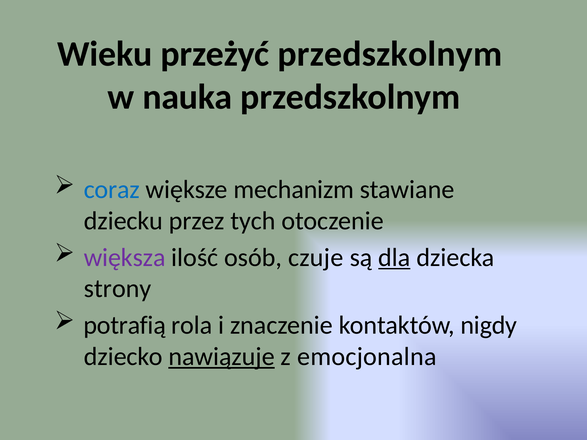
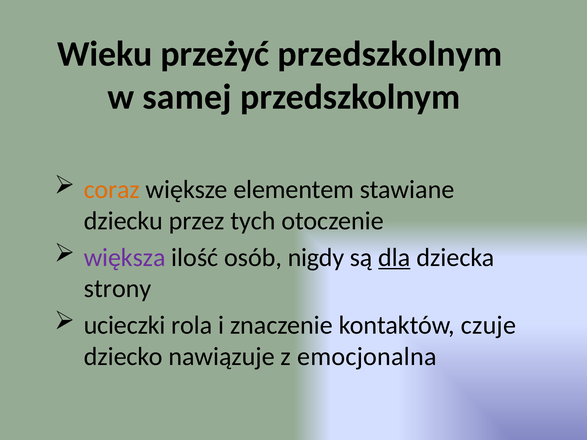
nauka: nauka -> samej (187, 97)
coraz colour: blue -> orange (112, 190)
mechanizm: mechanizm -> elementem (294, 190)
czuje: czuje -> nigdy (316, 258)
potrafią: potrafią -> ucieczki (125, 325)
nigdy: nigdy -> czuje (488, 325)
nawiązuje underline: present -> none (222, 357)
